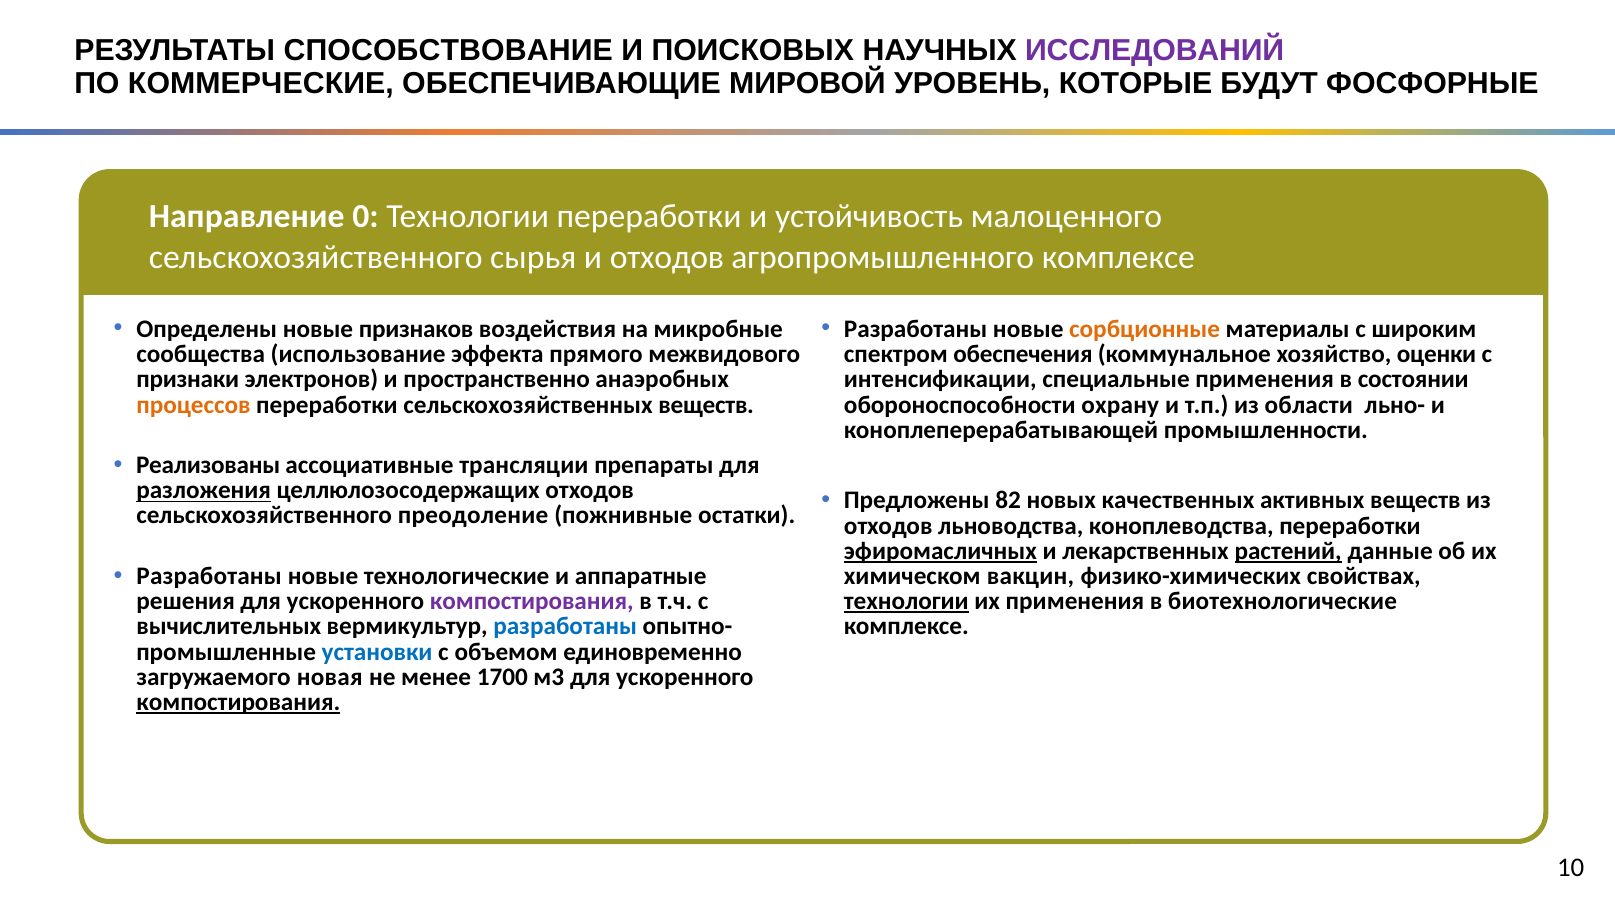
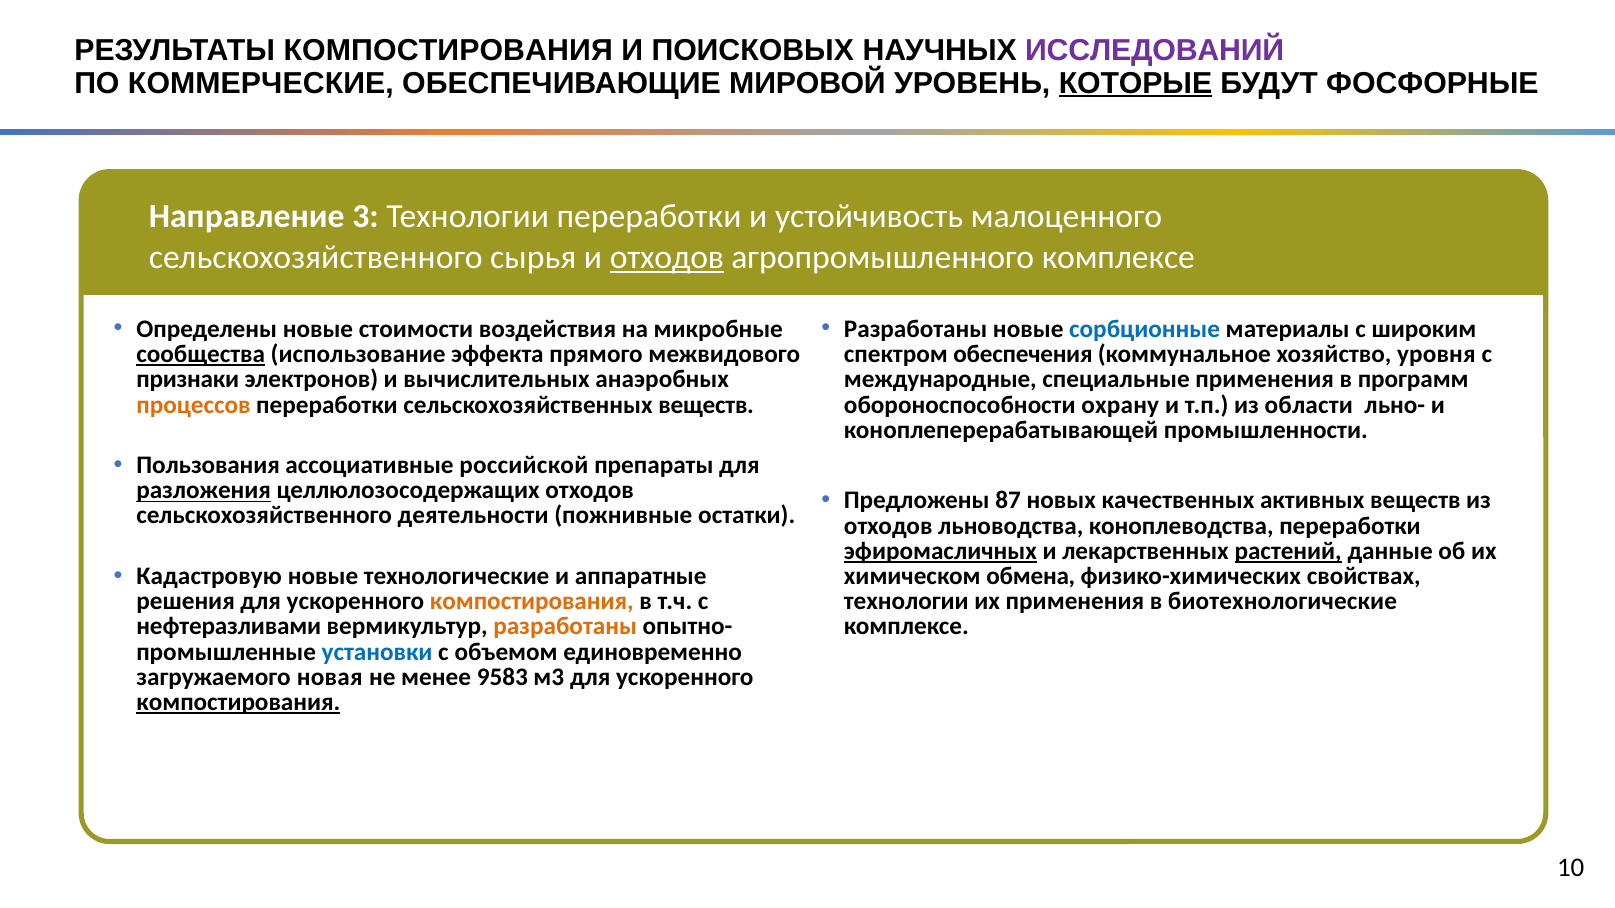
РЕЗУЛЬТАТЫ СПОСОБСТВОВАНИЕ: СПОСОБСТВОВАНИЕ -> КОМПОСТИРОВАНИЯ (448, 51)
КОТОРЫЕ underline: none -> present (1135, 83)
0: 0 -> 3 (365, 217)
отходов underline: none -> present (667, 257)
признаков: признаков -> стоимости (416, 329)
сорбционные colour: orange -> blue (1145, 329)
сообщества underline: none -> present (201, 354)
оценки: оценки -> уровня (1436, 354)
пространственно: пространственно -> вычислительных (497, 380)
интенсификации: интенсификации -> международные (940, 380)
состоянии: состоянии -> программ (1413, 380)
Реализованы: Реализованы -> Пользования (208, 465)
трансляции: трансляции -> российской (524, 465)
82: 82 -> 87 (1008, 501)
преодоление: преодоление -> деятельности (473, 516)
Разработаны: Разработаны -> Кадастровую (209, 576)
вакцин: вакцин -> обмена (1031, 576)
компостирования colour: purple -> orange (532, 602)
технологии underline: present -> none (906, 602)
вычислительных: вычислительных -> нефтеразливами (229, 627)
разработаны colour: blue -> orange (565, 627)
1700: 1700 -> 9583 (502, 677)
